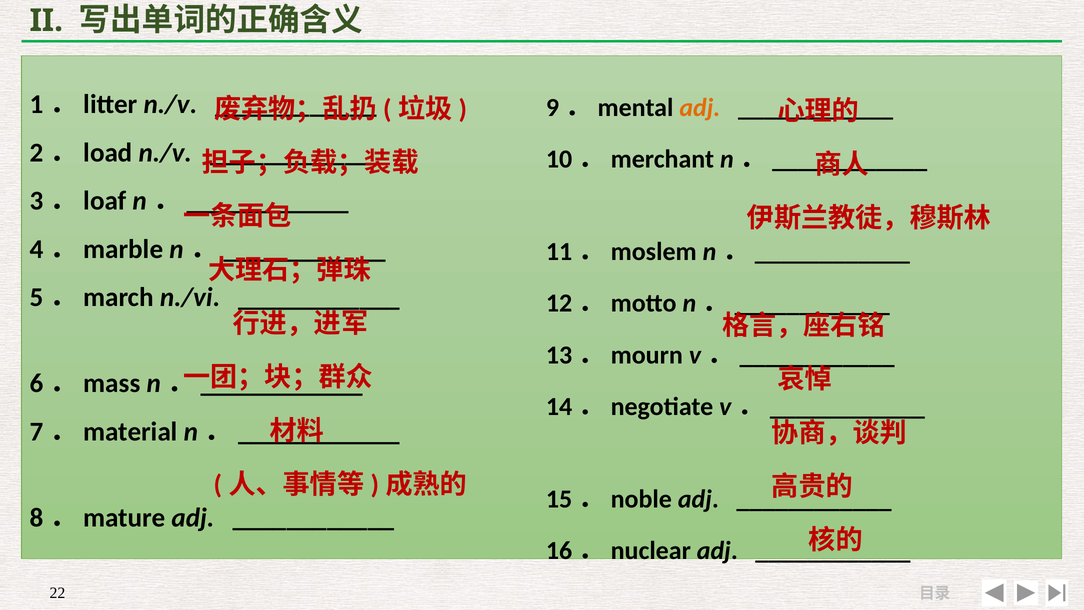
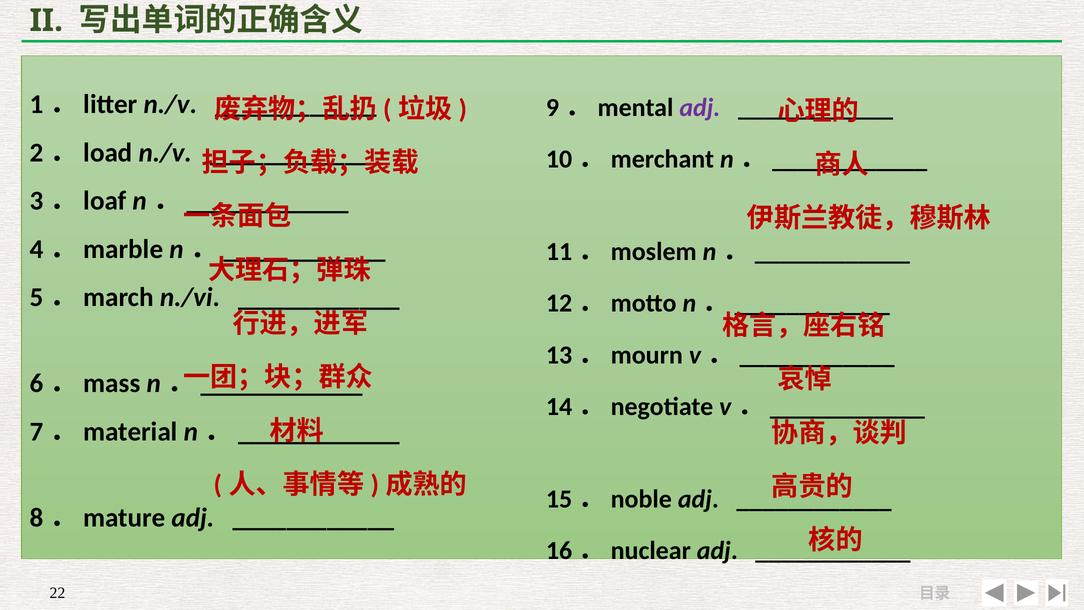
adj colour: orange -> purple (700, 107)
